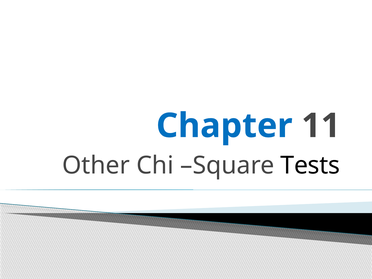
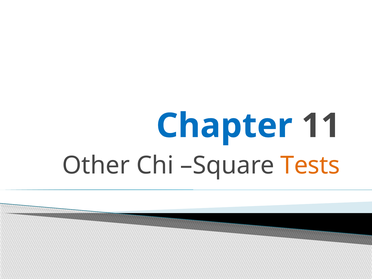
Tests colour: black -> orange (310, 165)
